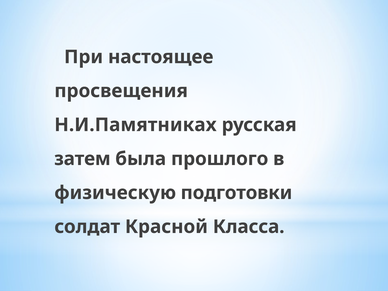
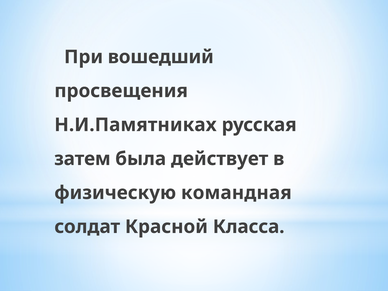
настоящее: настоящее -> вошедший (161, 57)
прошлого: прошлого -> действует (220, 159)
подготовки: подготовки -> командная (236, 193)
